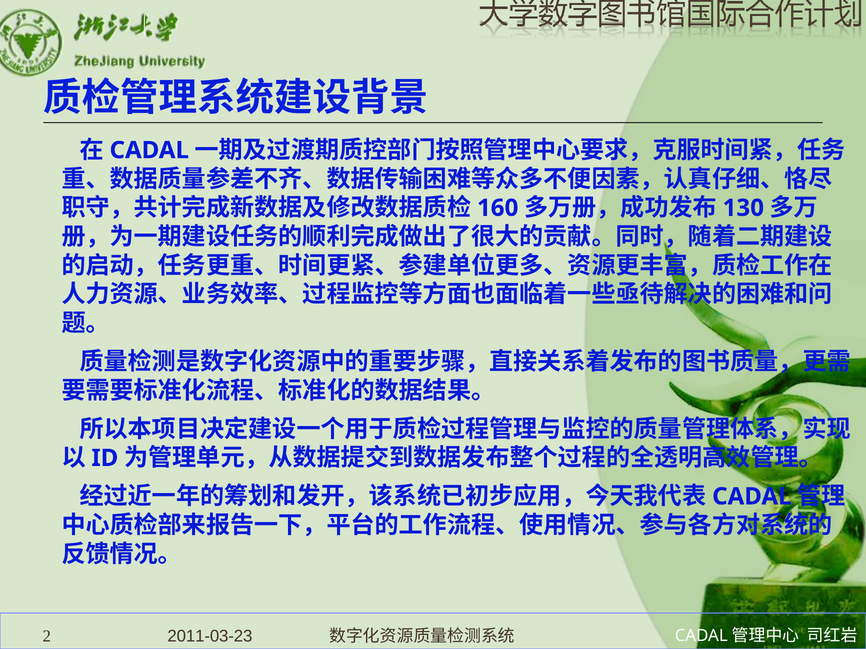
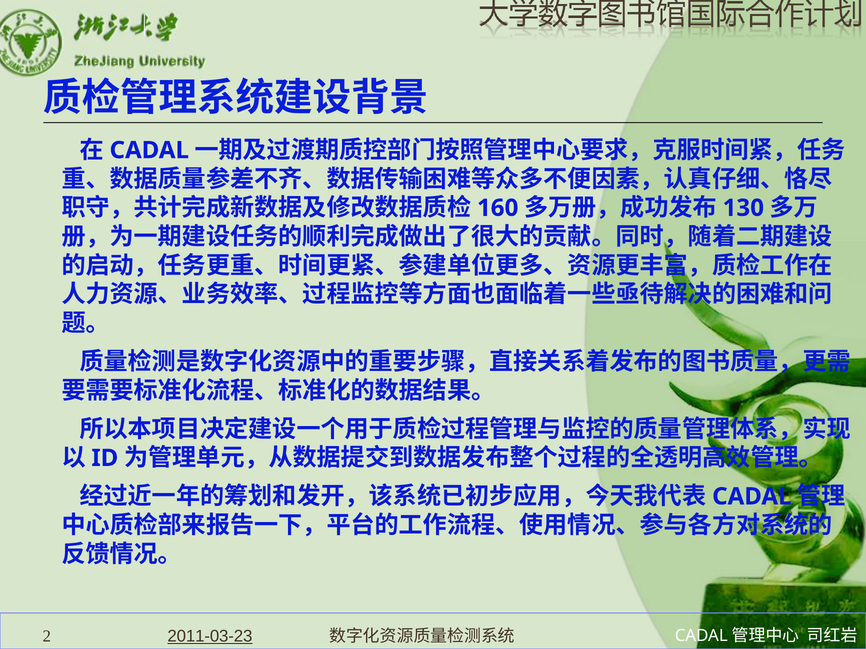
2011-03-23 underline: none -> present (210, 637)
